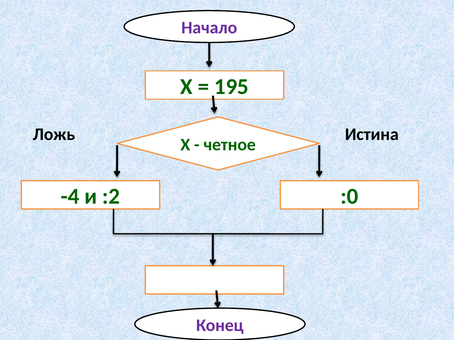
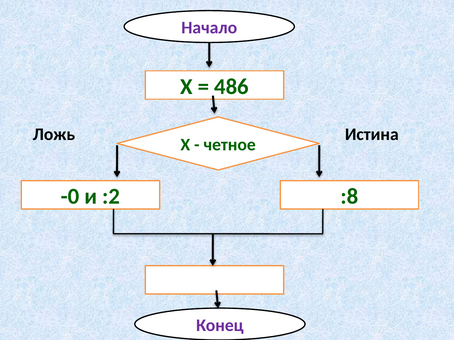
195: 195 -> 486 (232, 87)
-4: -4 -> -0 (70, 197)
:0: :0 -> :8 (349, 197)
